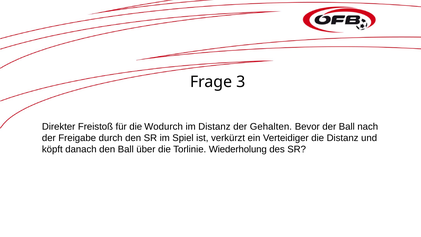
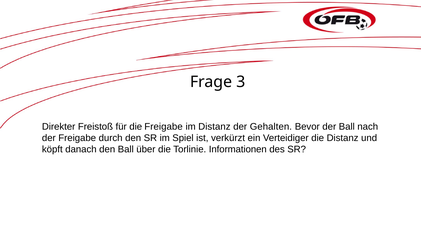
die Wodurch: Wodurch -> Freigabe (164, 126)
Wiederholung: Wiederholung -> Informationen (238, 149)
